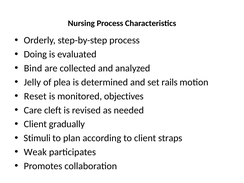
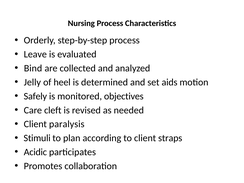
Doing: Doing -> Leave (35, 54)
plea: plea -> heel (62, 82)
rails: rails -> aids (170, 82)
Reset: Reset -> Safely (35, 96)
gradually: gradually -> paralysis (67, 124)
Weak: Weak -> Acidic (35, 152)
